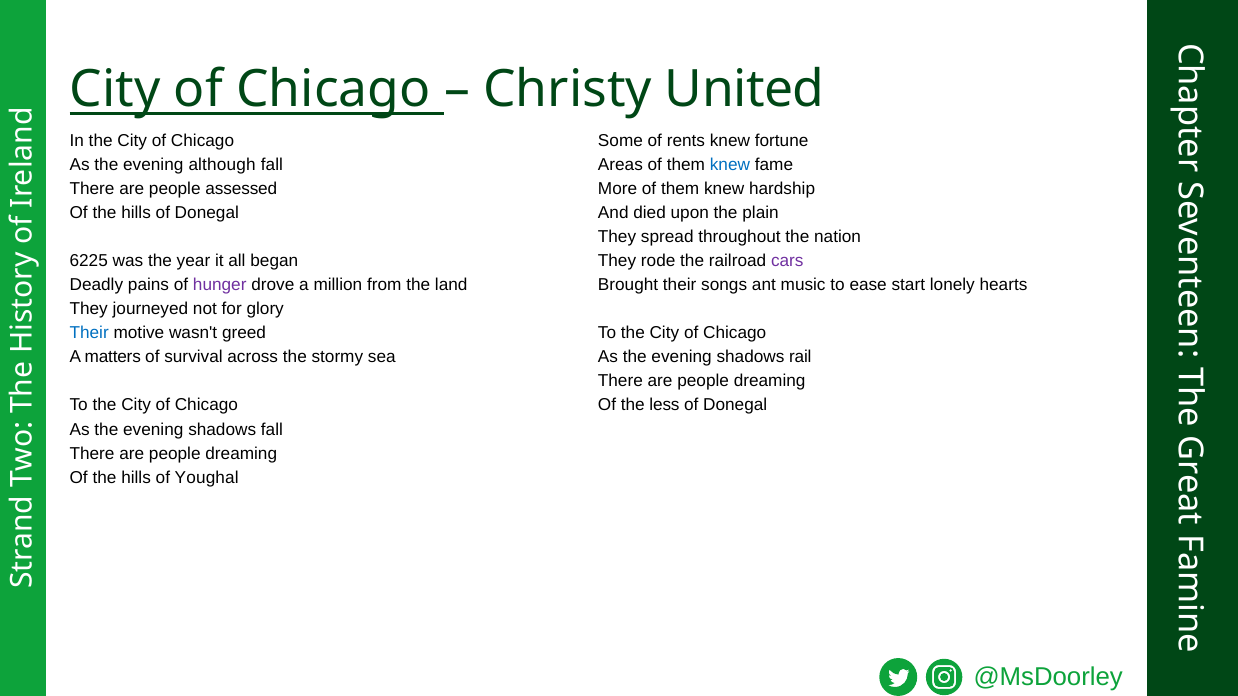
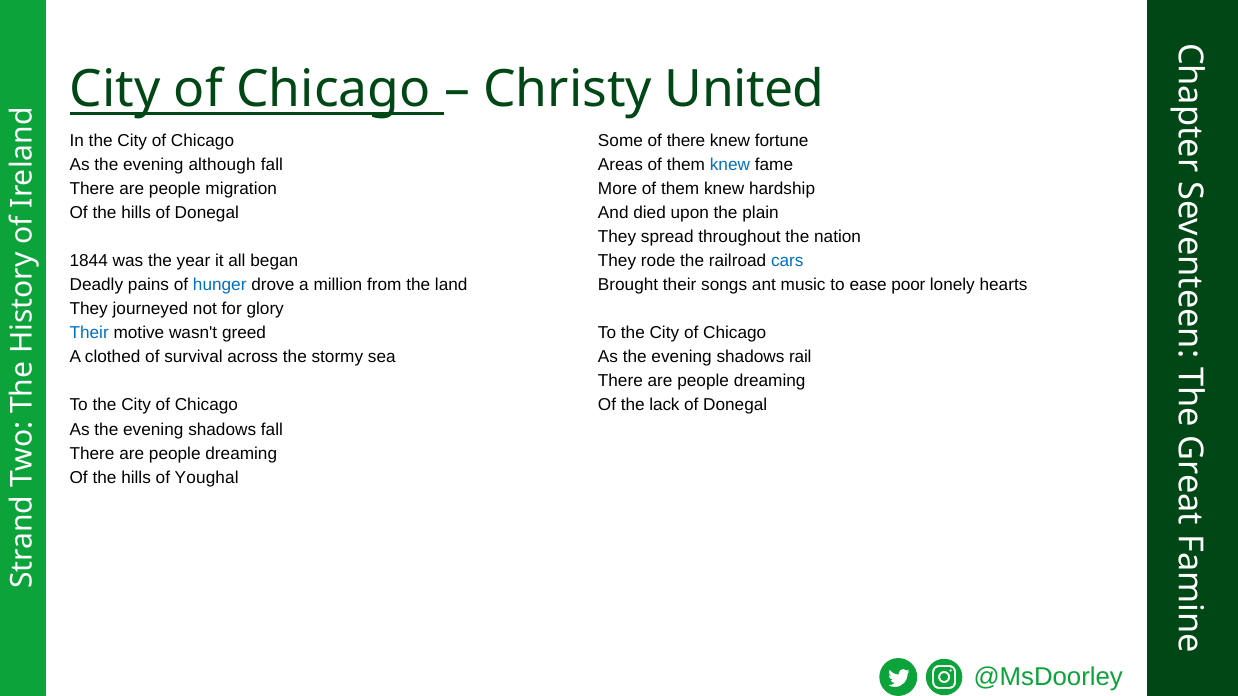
of rents: rents -> there (686, 141)
assessed: assessed -> migration (241, 189)
6225: 6225 -> 1844 (89, 261)
cars colour: purple -> blue (787, 261)
hunger colour: purple -> blue (220, 285)
start: start -> poor (908, 285)
matters: matters -> clothed (113, 357)
less: less -> lack (665, 406)
